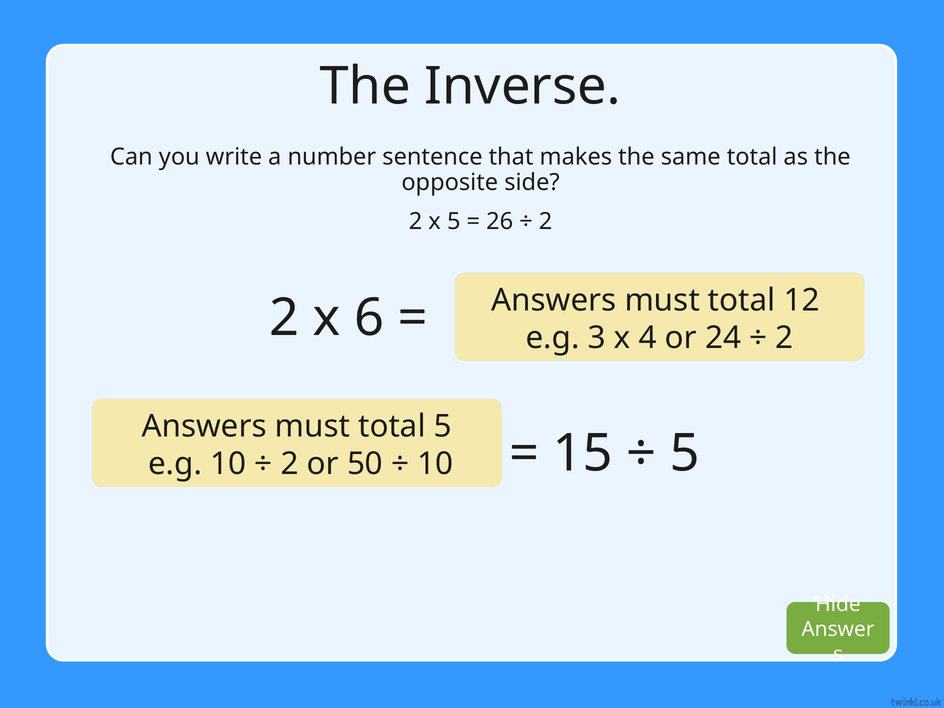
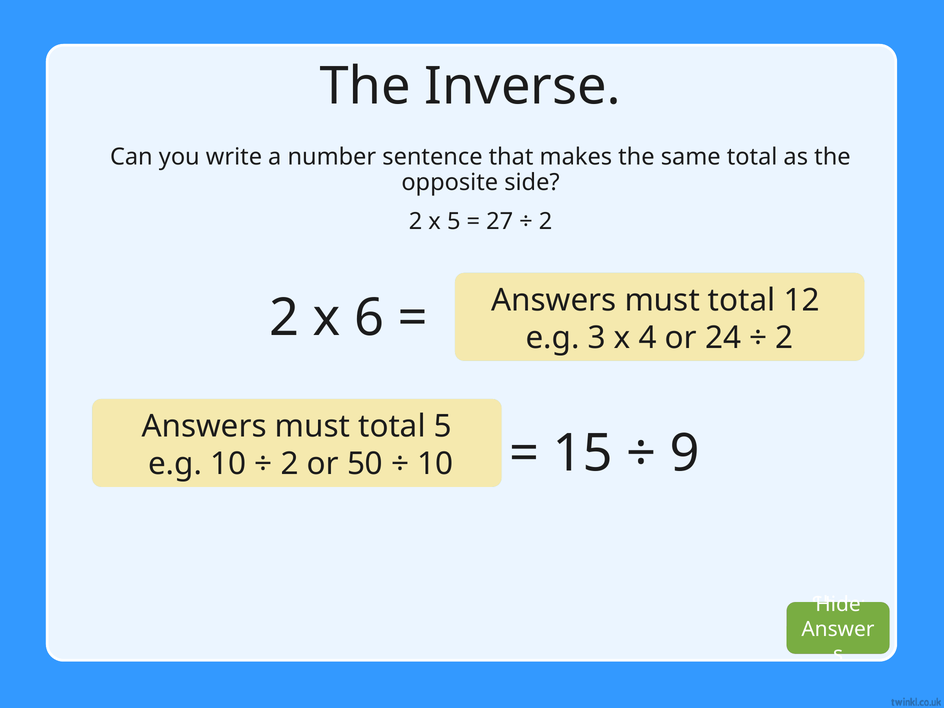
26: 26 -> 27 (500, 221)
5: 5 -> 9 (685, 454)
